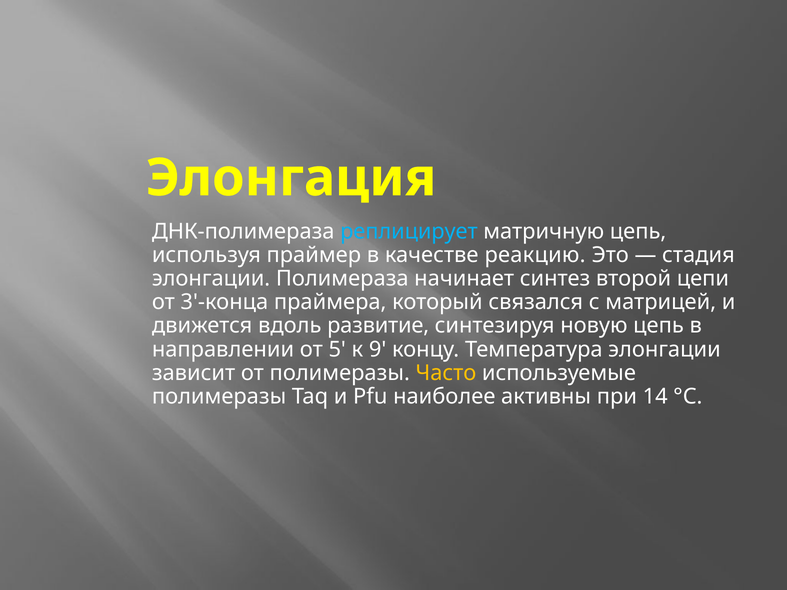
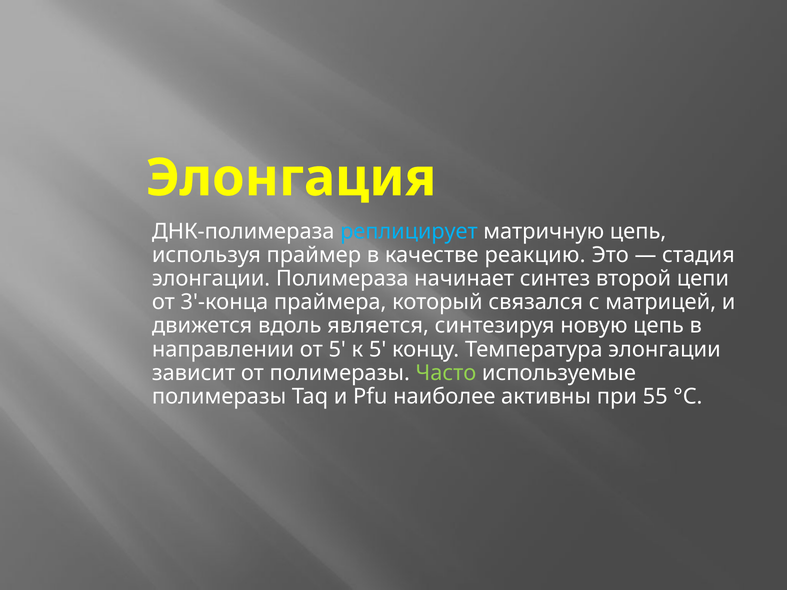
развитие: развитие -> является (378, 326)
к 9: 9 -> 5 (378, 350)
Часто colour: yellow -> light green (446, 373)
14: 14 -> 55 (655, 397)
